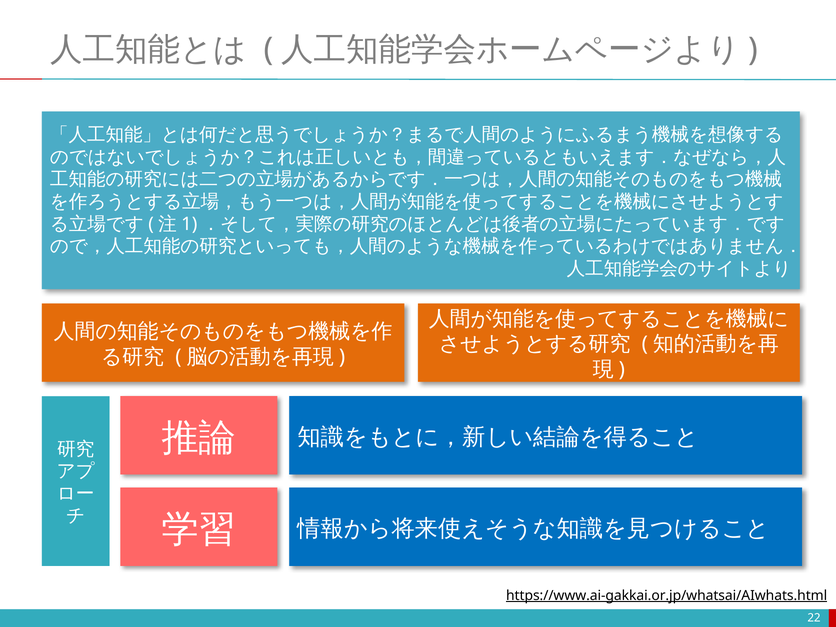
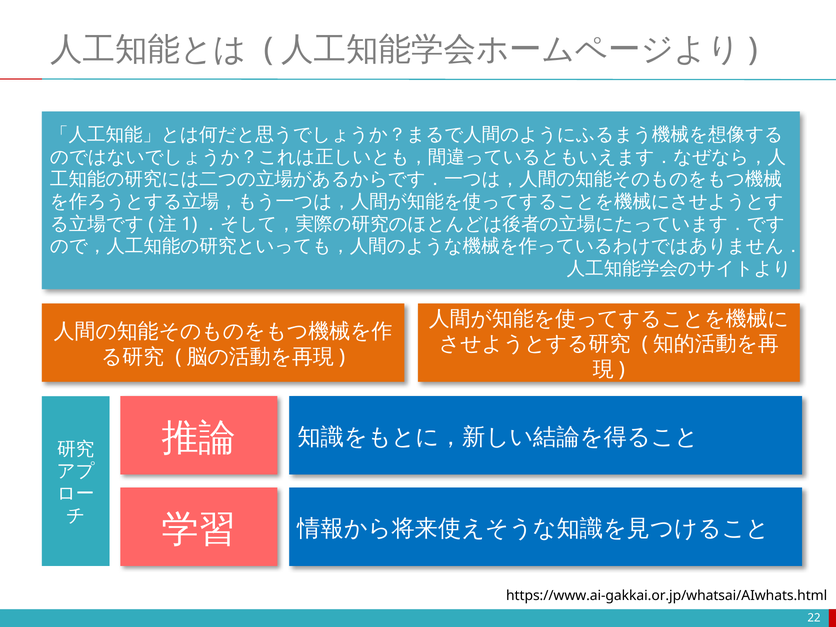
https://www.ai-gakkai.or.jp/whatsai/AIwhats.html underline: present -> none (667, 595)
